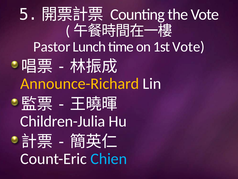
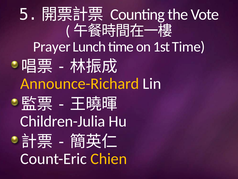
Pastor: Pastor -> Prayer (52, 47)
1st Vote: Vote -> Time (189, 47)
Chien colour: light blue -> yellow (109, 158)
